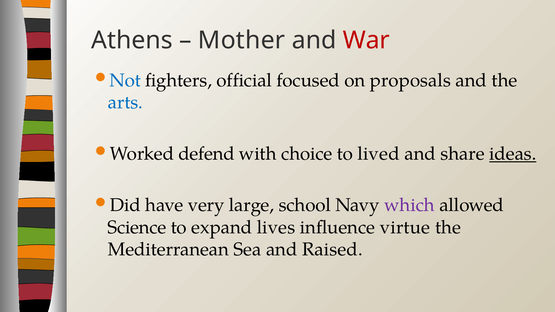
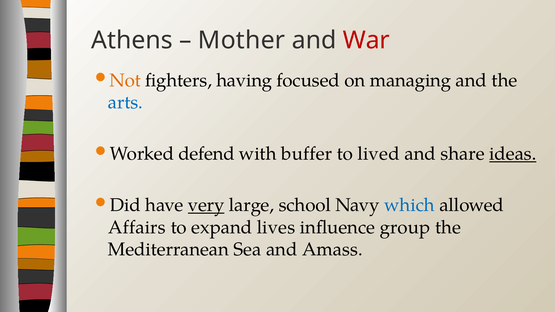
Not colour: blue -> orange (125, 80)
official: official -> having (244, 80)
proposals: proposals -> managing (411, 80)
choice: choice -> buffer (307, 154)
very underline: none -> present (206, 205)
which colour: purple -> blue (409, 205)
Science: Science -> Affairs (137, 227)
virtue: virtue -> group (405, 227)
Raised: Raised -> Amass (332, 250)
